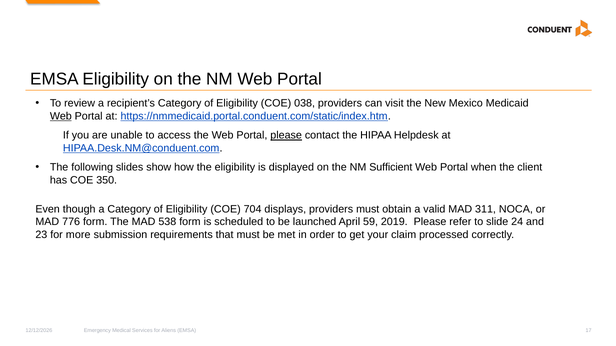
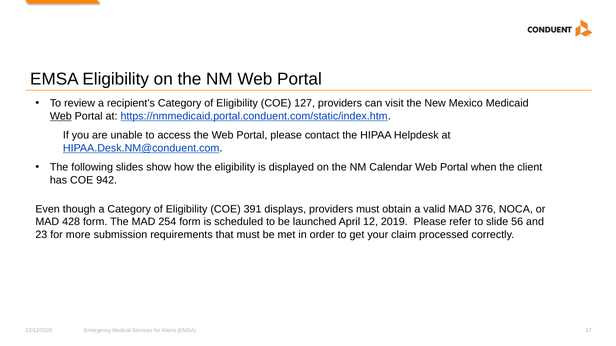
038: 038 -> 127 (305, 103)
please underline: present -> none (286, 136)
Sufficient: Sufficient -> Calendar (391, 168)
350: 350 -> 942 (107, 181)
704: 704 -> 391 (253, 209)
311: 311 -> 376 (486, 209)
776: 776 -> 428 (71, 222)
538: 538 -> 254 (167, 222)
59: 59 -> 12 (371, 222)
24: 24 -> 56 (517, 222)
